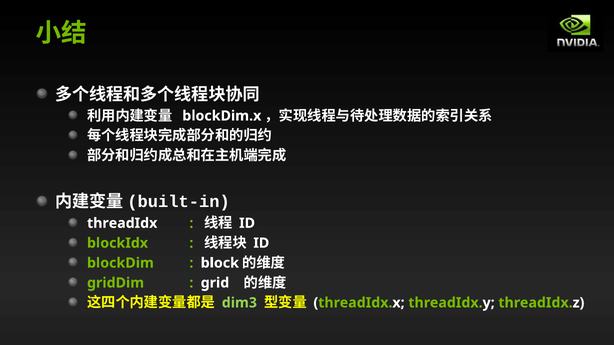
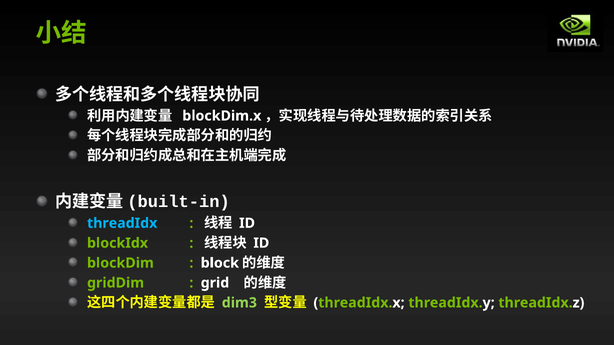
threadIdx colour: white -> light blue (122, 223)
